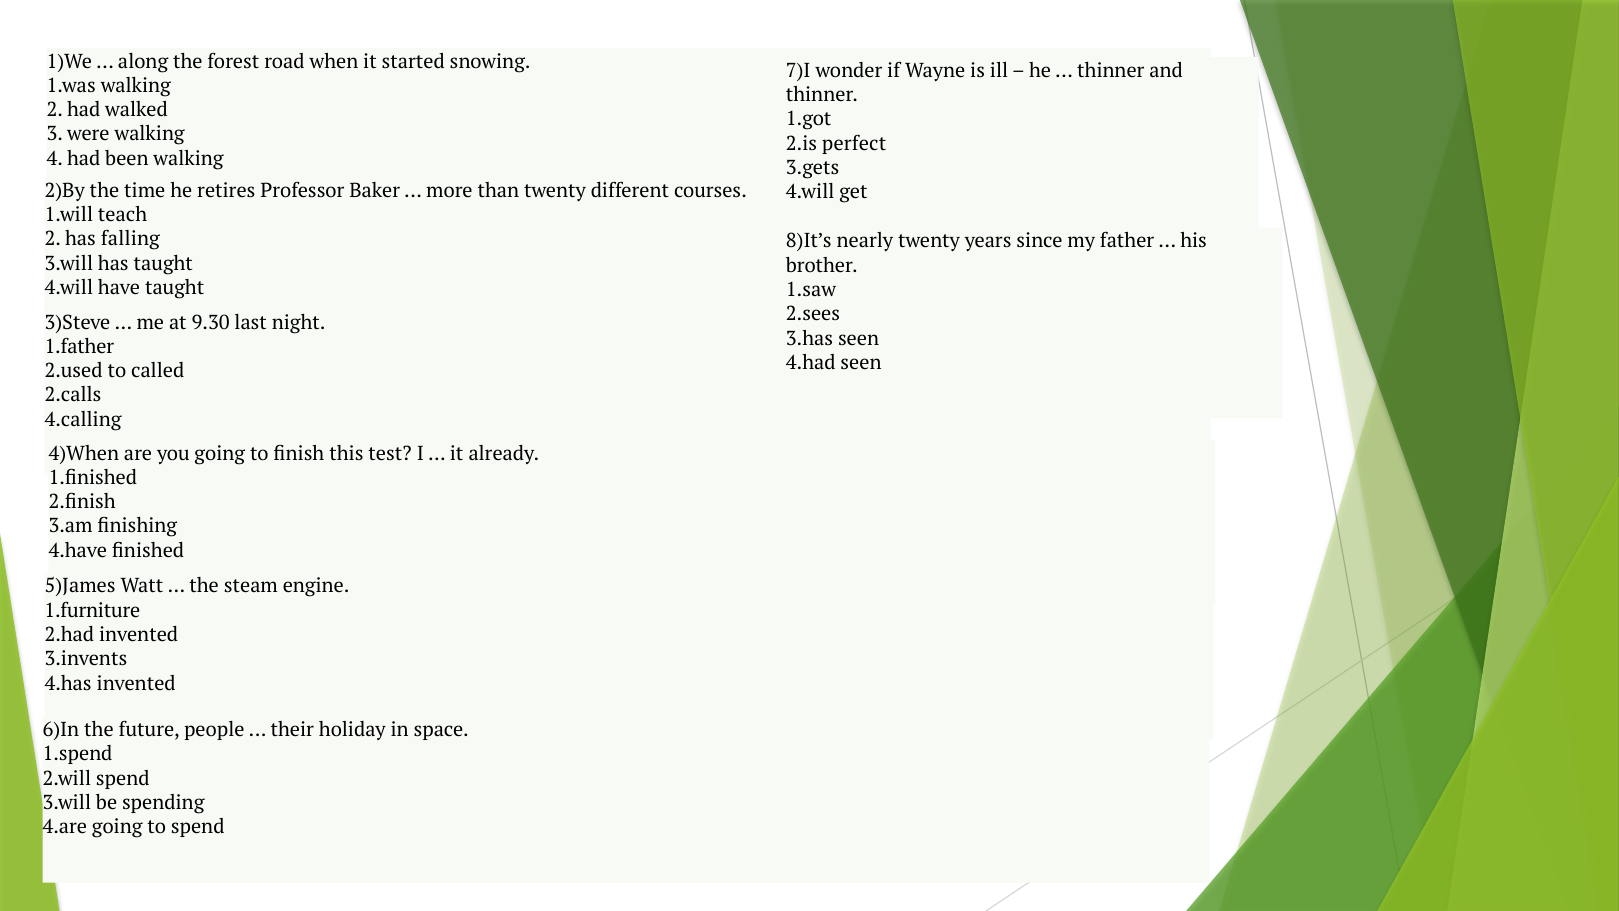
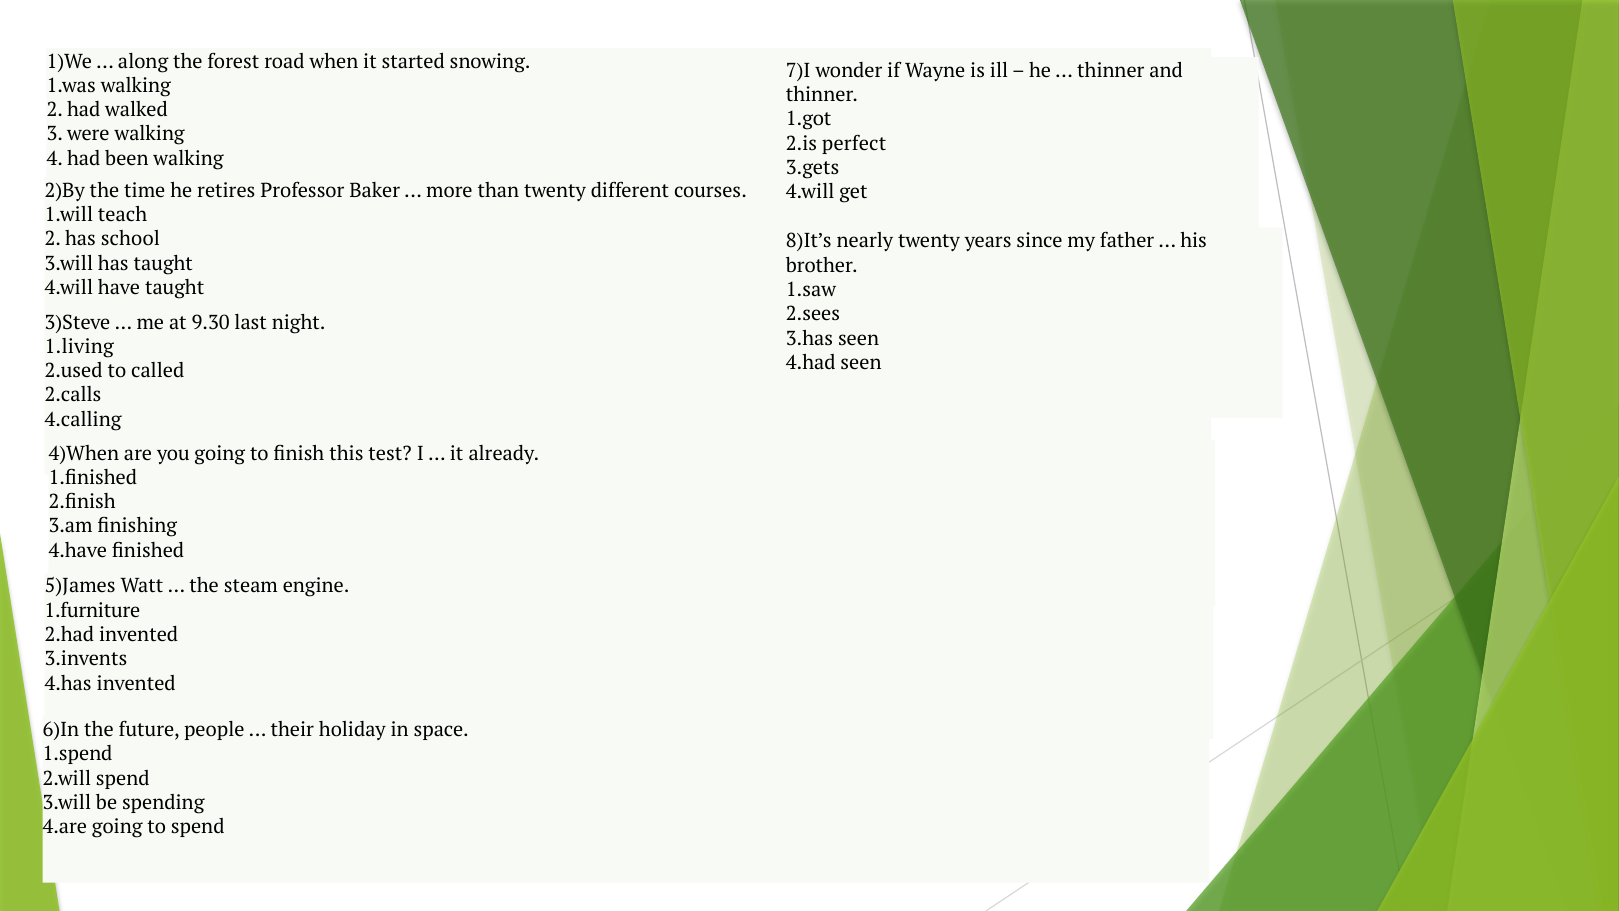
falling: falling -> school (130, 239)
1.father: 1.father -> 1.living (79, 347)
